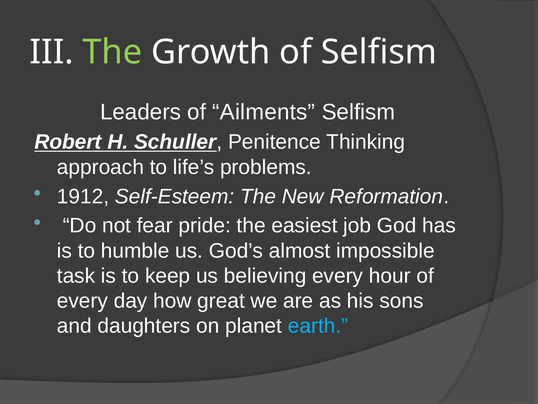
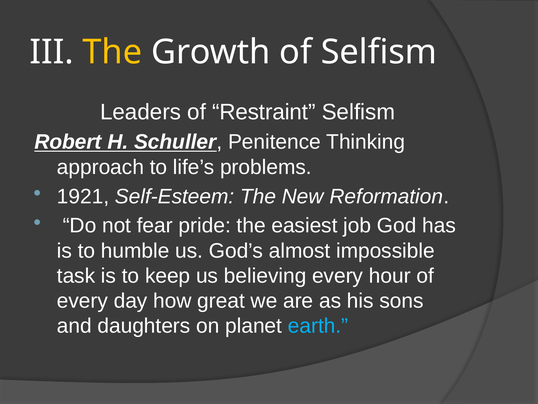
The colour: light green -> yellow (112, 52)
Ailments: Ailments -> Restraint (264, 112)
1912: 1912 -> 1921 (83, 196)
